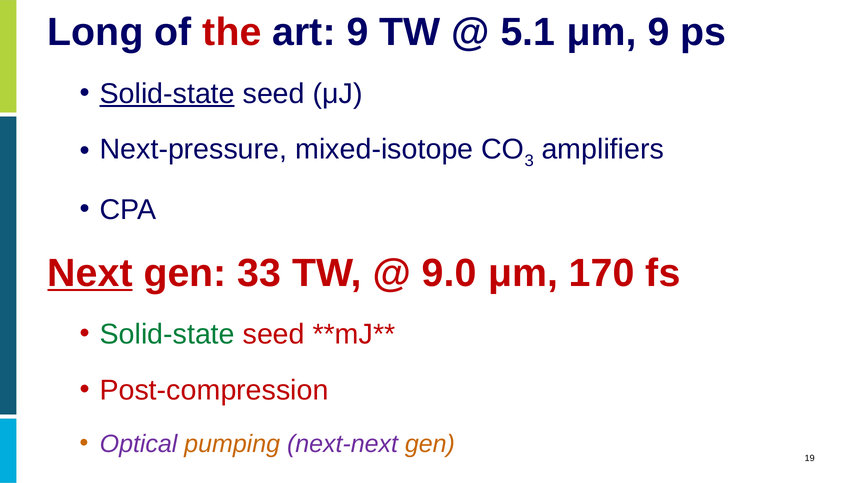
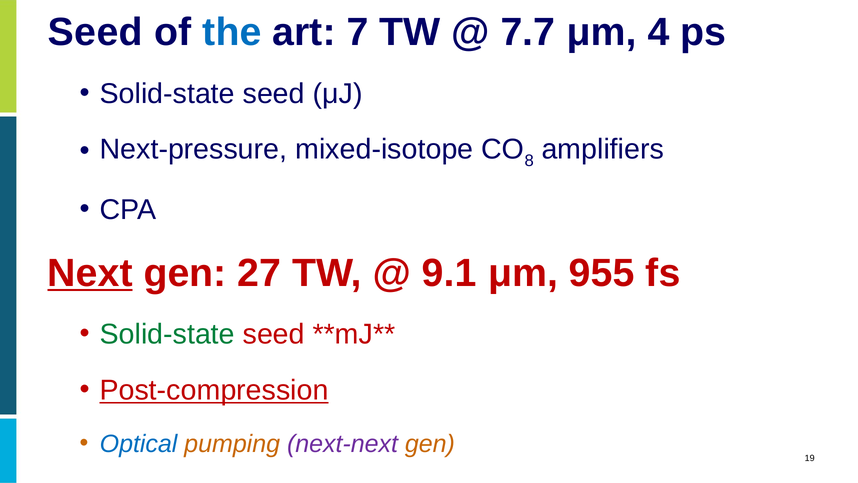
Long: Long -> Seed (95, 32)
the colour: red -> blue (232, 32)
art 9: 9 -> 7 (357, 32)
5.1: 5.1 -> 7.7 (528, 32)
μm 9: 9 -> 4 (659, 32)
Solid-state underline: present -> none (167, 94)
3: 3 -> 8 (529, 160)
33: 33 -> 27 (259, 273)
9.0: 9.0 -> 9.1 (449, 273)
170: 170 -> 955 (602, 273)
Post-compression underline: none -> present (214, 390)
Optical colour: purple -> blue (139, 443)
